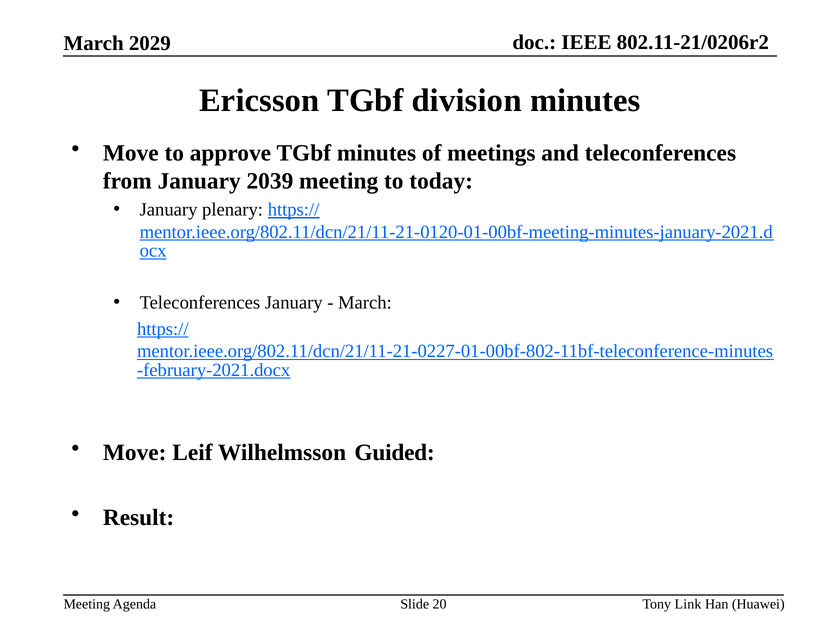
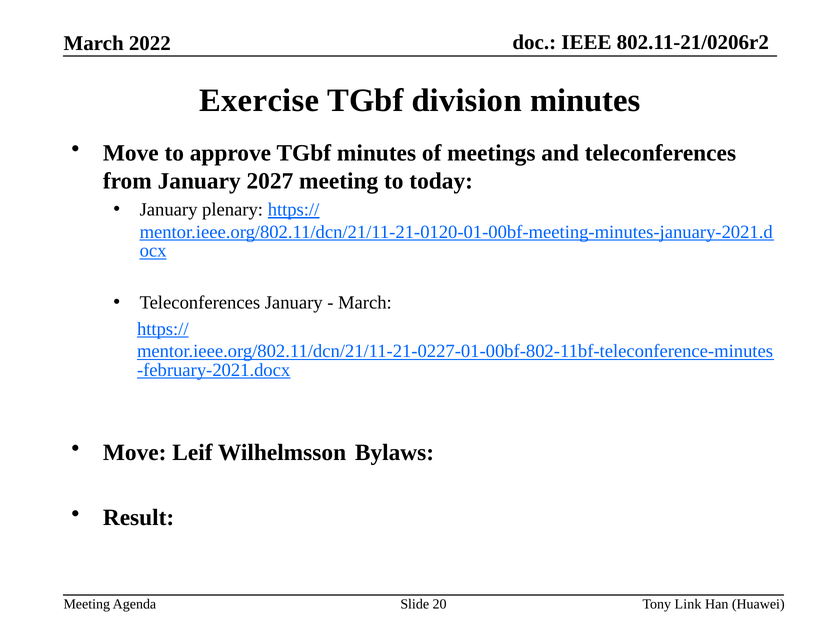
2029: 2029 -> 2022 (150, 44)
Ericsson: Ericsson -> Exercise (259, 100)
2039: 2039 -> 2027 (270, 181)
Guided: Guided -> Bylaws (395, 452)
